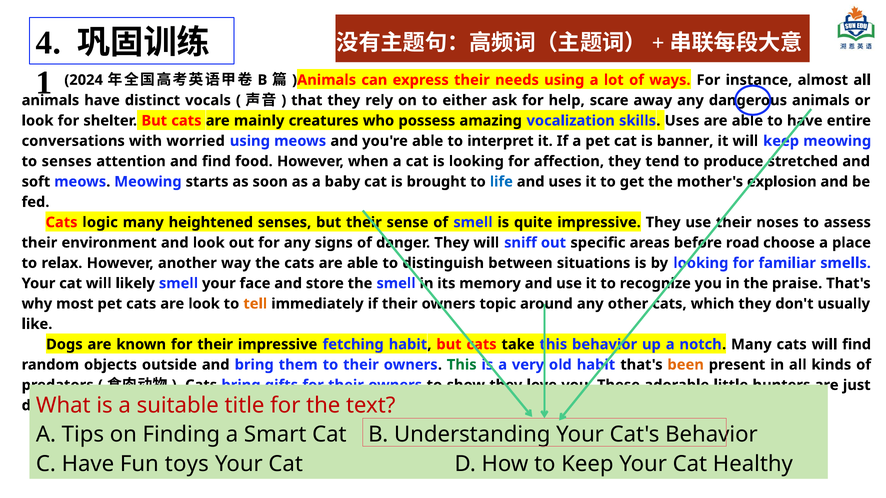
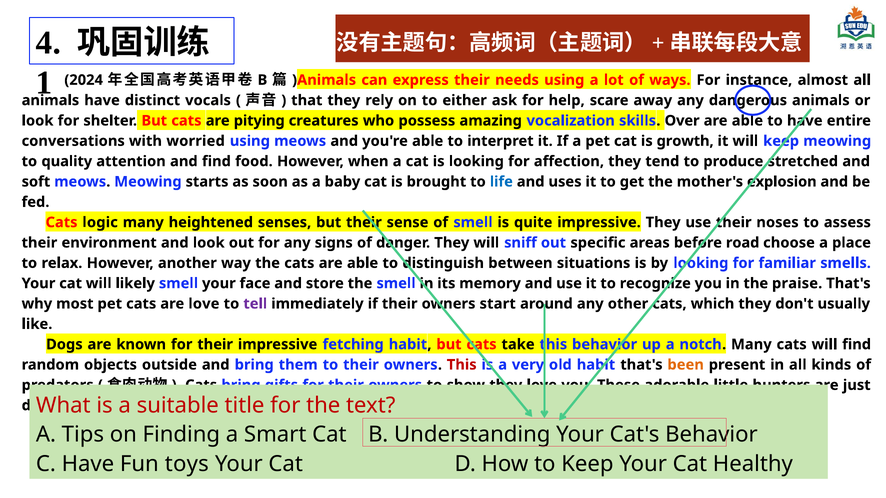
mainly: mainly -> pitying (259, 121)
skills Uses: Uses -> Over (682, 121)
banner: banner -> growth (685, 141)
to senses: senses -> quality (67, 161)
are look: look -> love (204, 304)
tell colour: orange -> purple (255, 304)
topic: topic -> start (498, 304)
This colour: green -> red (462, 365)
